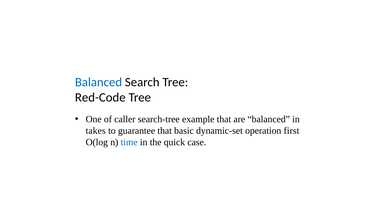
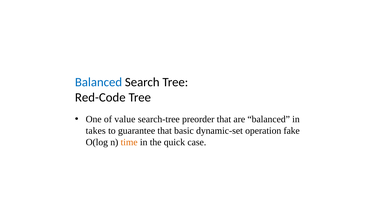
caller: caller -> value (125, 119)
example: example -> preorder (198, 119)
first: first -> fake (292, 131)
time colour: blue -> orange (129, 142)
